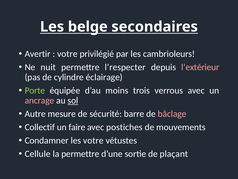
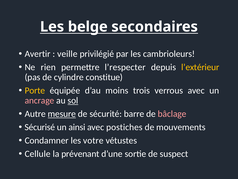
votre: votre -> veille (67, 54)
nuit: nuit -> rien (48, 67)
l’extérieur colour: pink -> yellow (200, 67)
éclairage: éclairage -> constitue (104, 77)
Porte colour: light green -> yellow (35, 90)
mesure underline: none -> present (62, 114)
Collectif: Collectif -> Sécurisé (40, 127)
faire: faire -> ainsi (77, 127)
la permettre: permettre -> prévenant (80, 153)
plaçant: plaçant -> suspect (174, 153)
